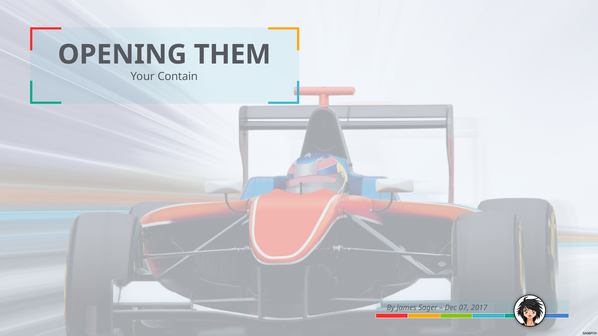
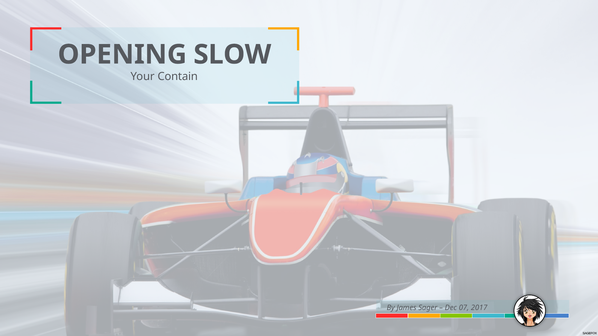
THEM: THEM -> SLOW (232, 55)
